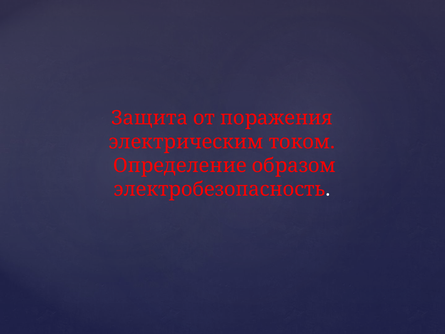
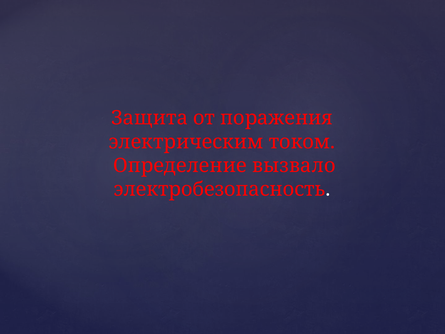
образом: образом -> вызвало (294, 165)
